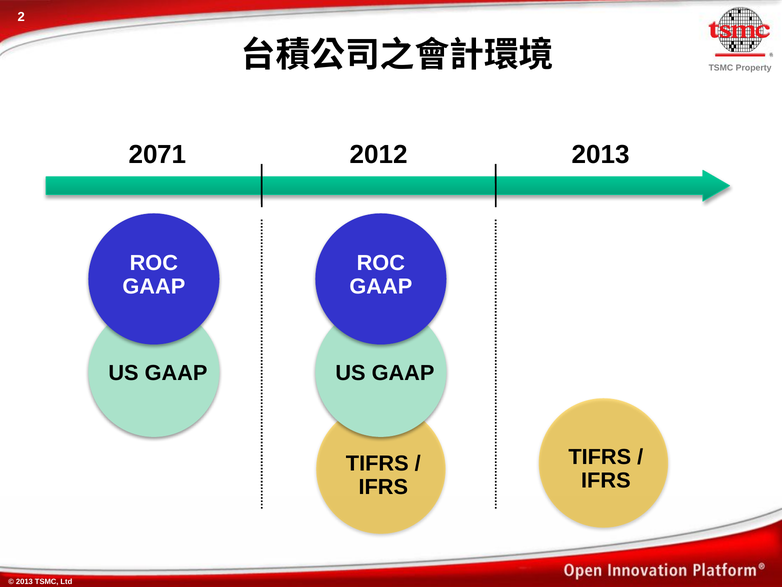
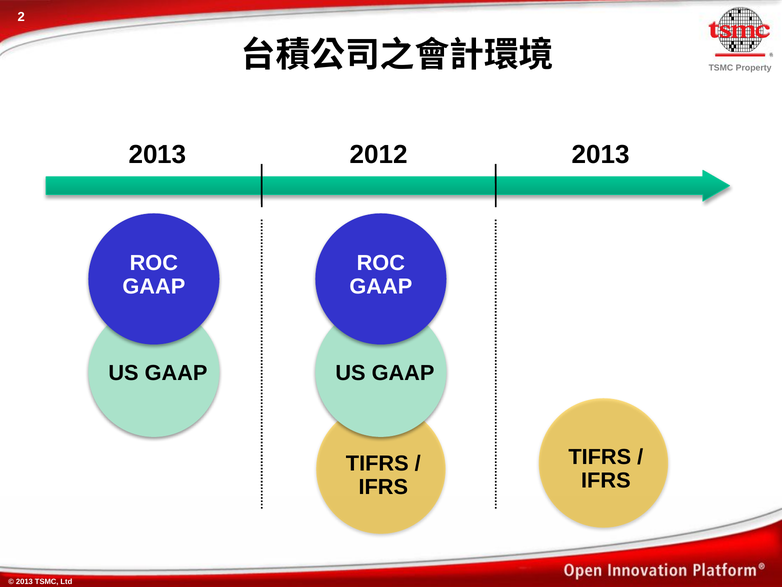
2071: 2071 -> 2013 (157, 154)
